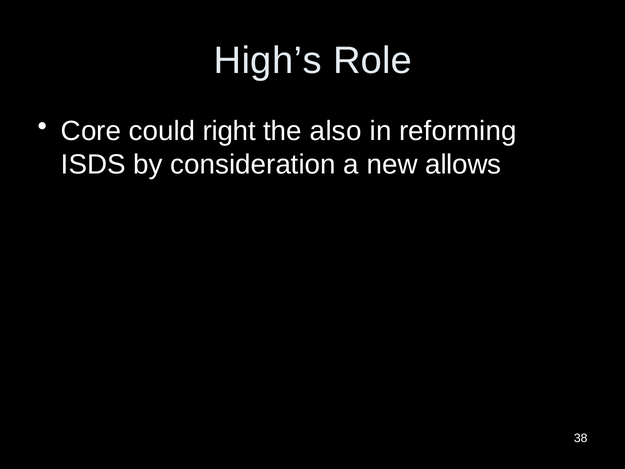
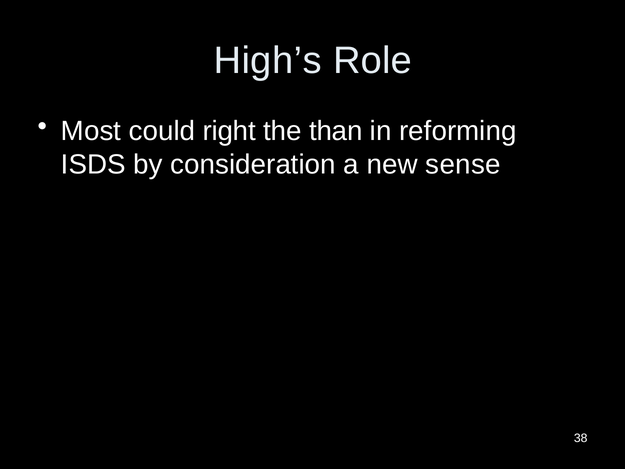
Core: Core -> Most (91, 131)
also: also -> than (336, 131)
allows: allows -> sense (463, 164)
